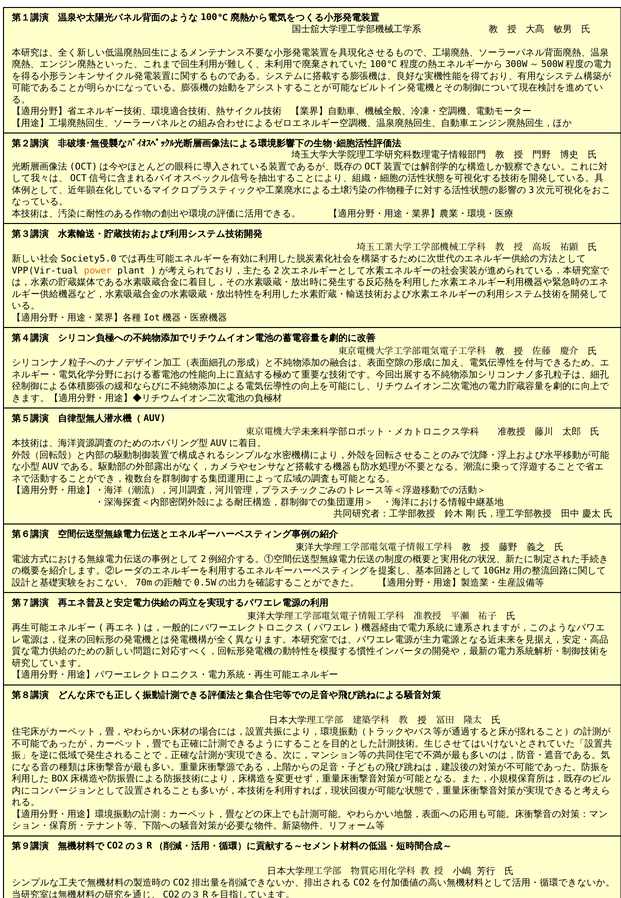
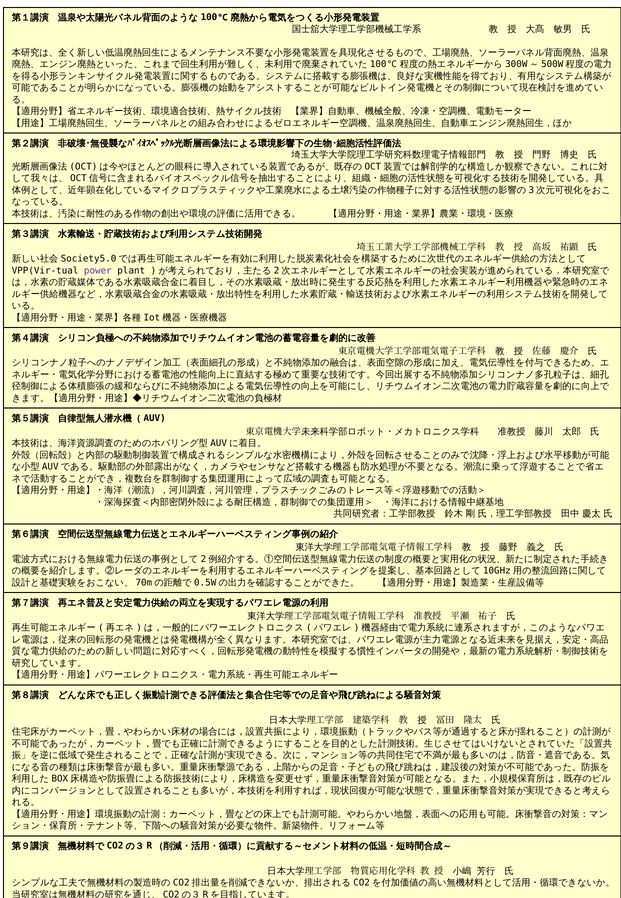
power colour: orange -> purple (98, 270)
